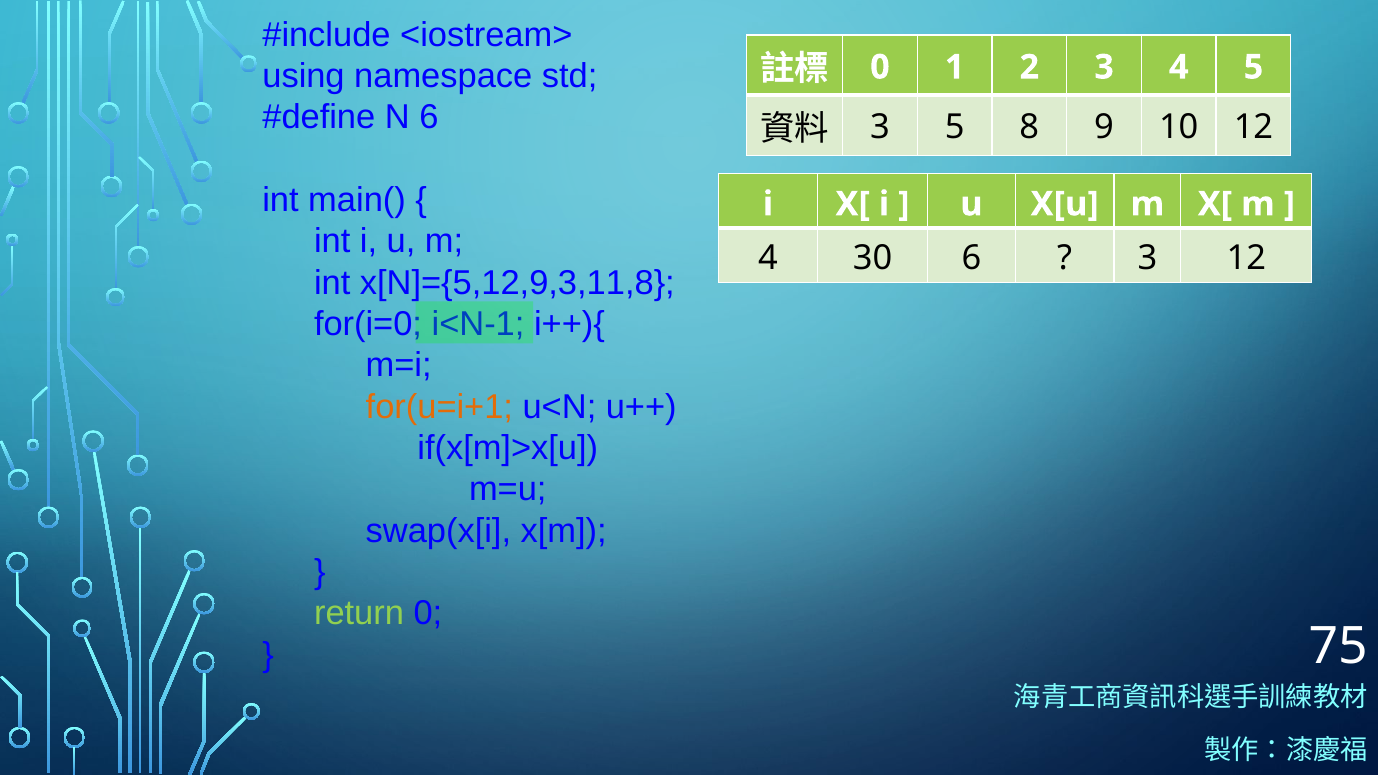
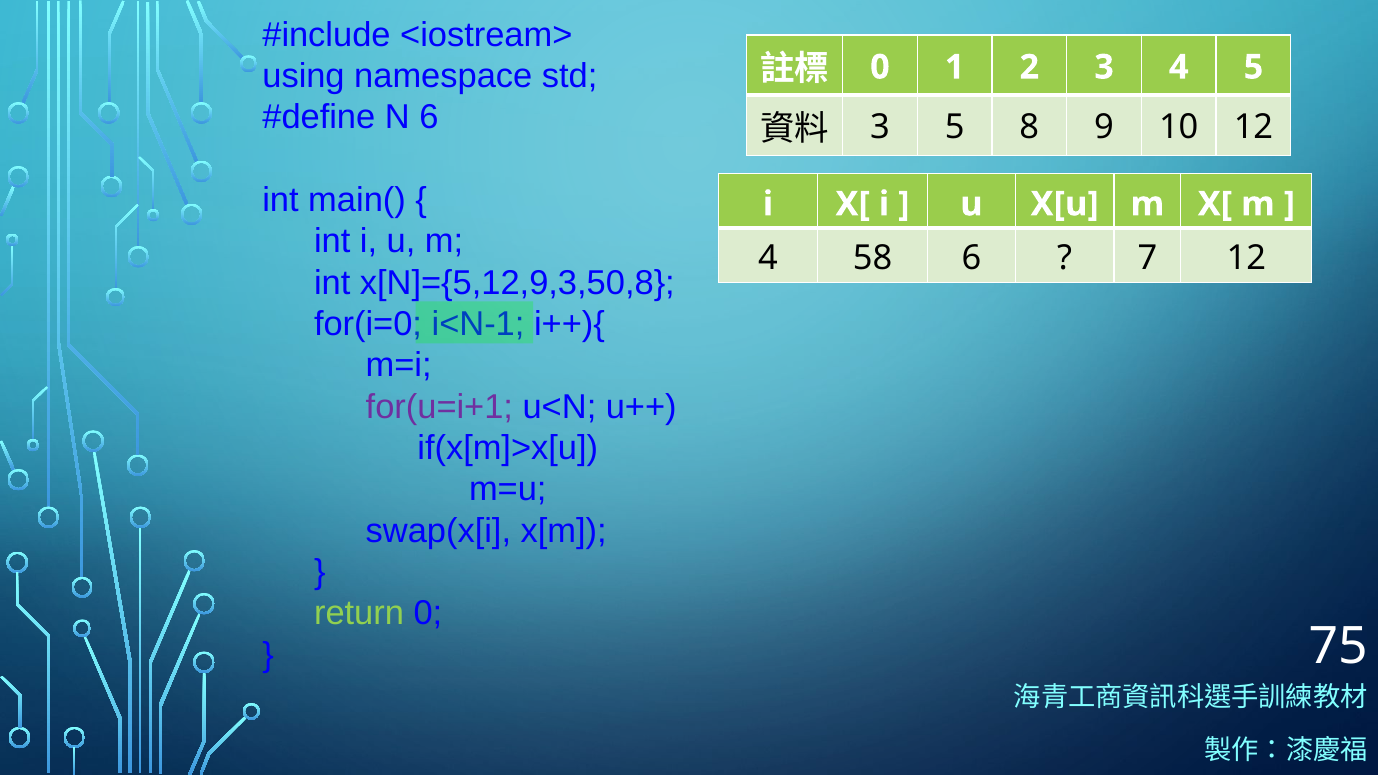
30: 30 -> 58 (873, 259)
3: 3 -> 7 (1147, 259)
x[N]={5,12,9,3,11,8: x[N]={5,12,9,3,11,8 -> x[N]={5,12,9,3,50,8 (517, 283)
for(u=i+1 colour: orange -> purple (439, 407)
